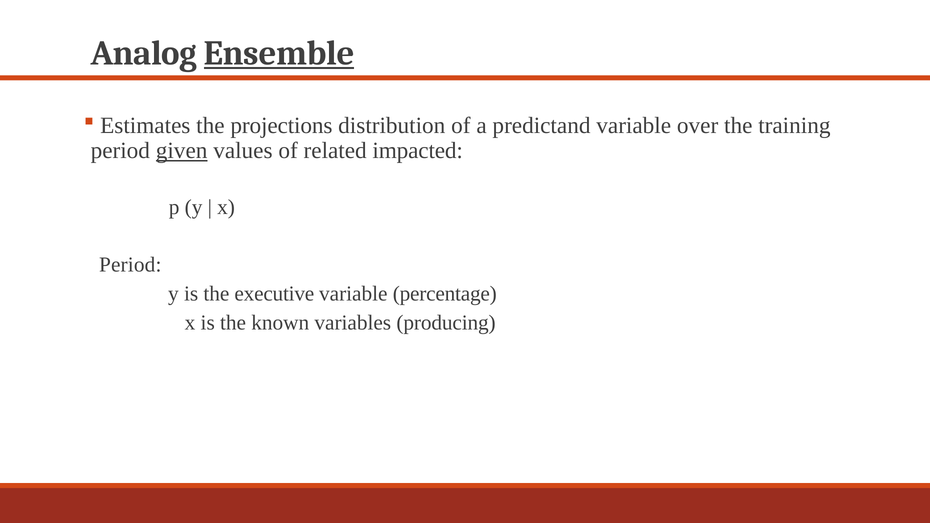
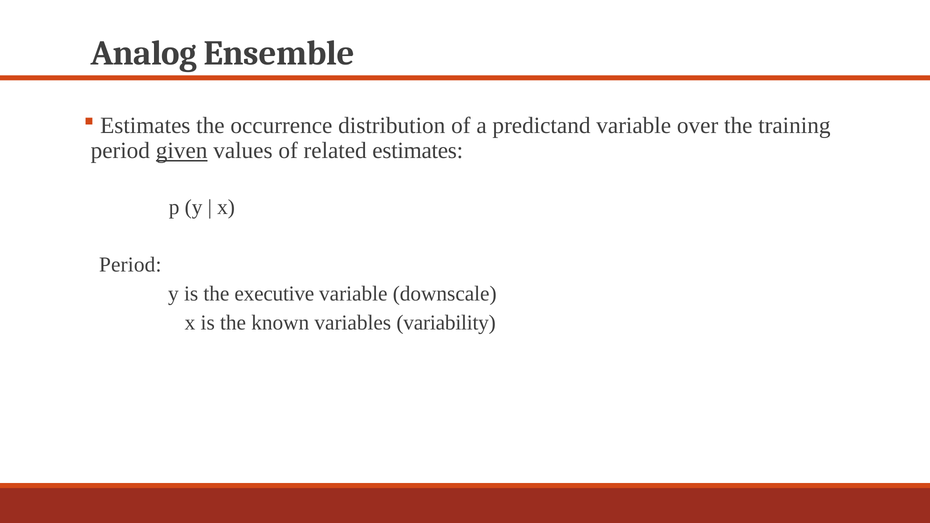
Ensemble underline: present -> none (279, 53)
projections: projections -> occurrence (281, 126)
related impacted: impacted -> estimates (418, 151)
percentage: percentage -> downscale (445, 294)
producing: producing -> variability (446, 323)
